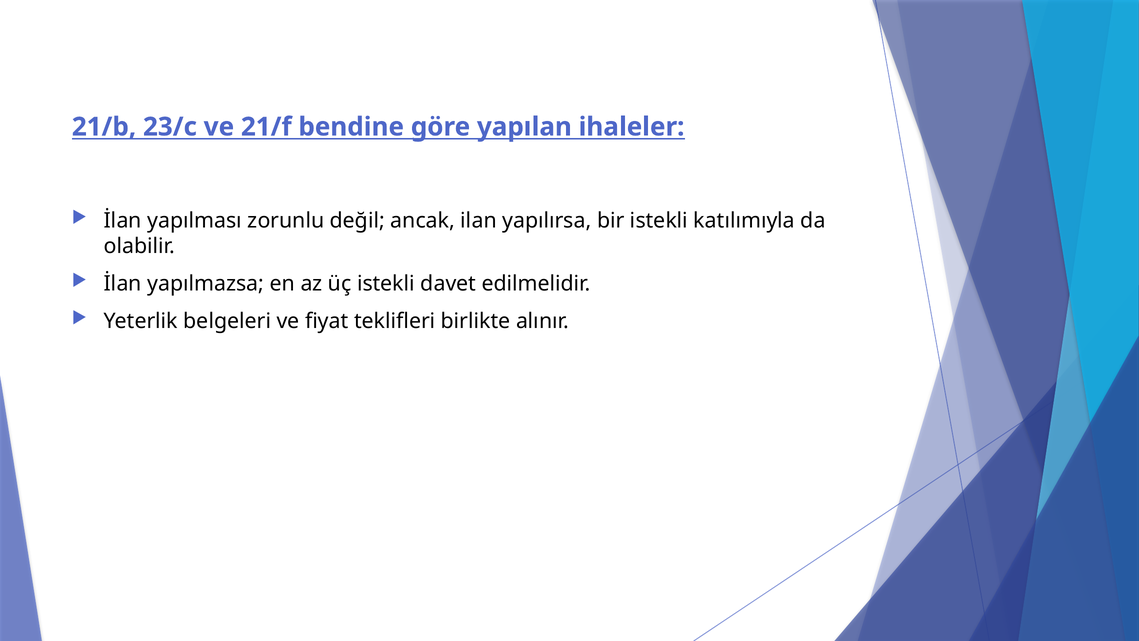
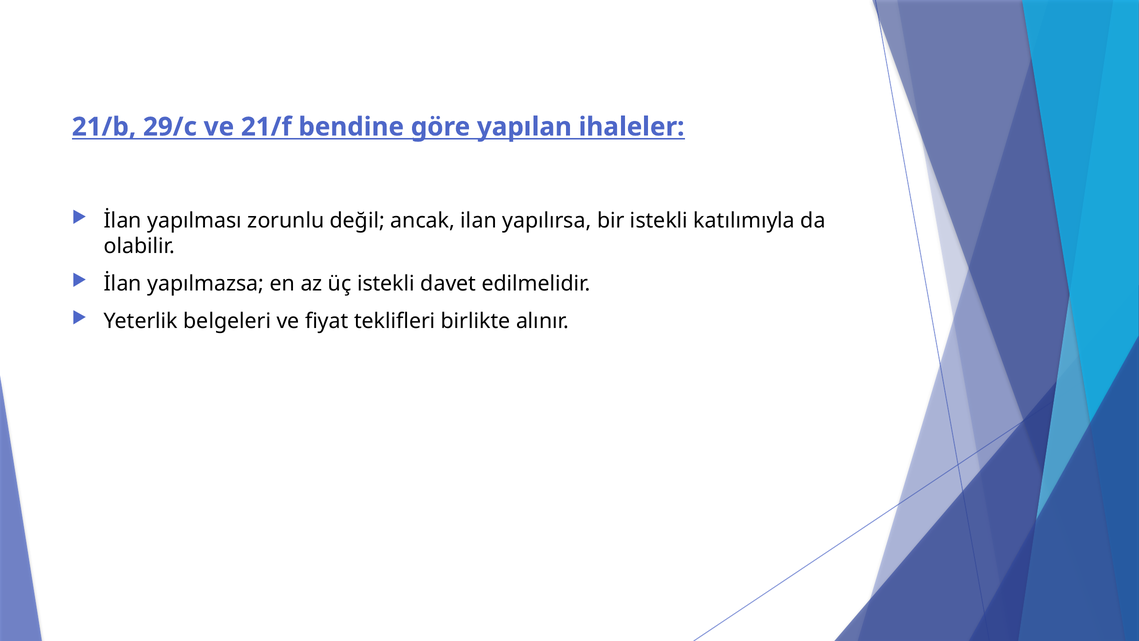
23/c: 23/c -> 29/c (170, 127)
